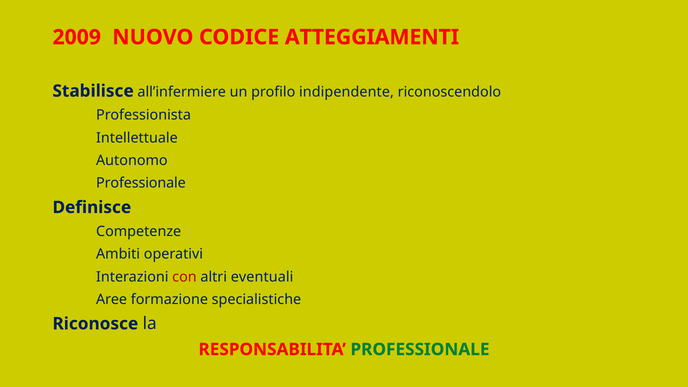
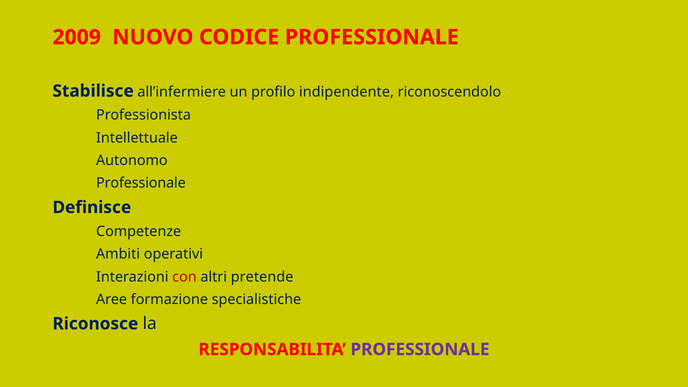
CODICE ATTEGGIAMENTI: ATTEGGIAMENTI -> PROFESSIONALE (372, 37)
eventuali: eventuali -> pretende (262, 277)
PROFESSIONALE colour: green -> purple (420, 349)
